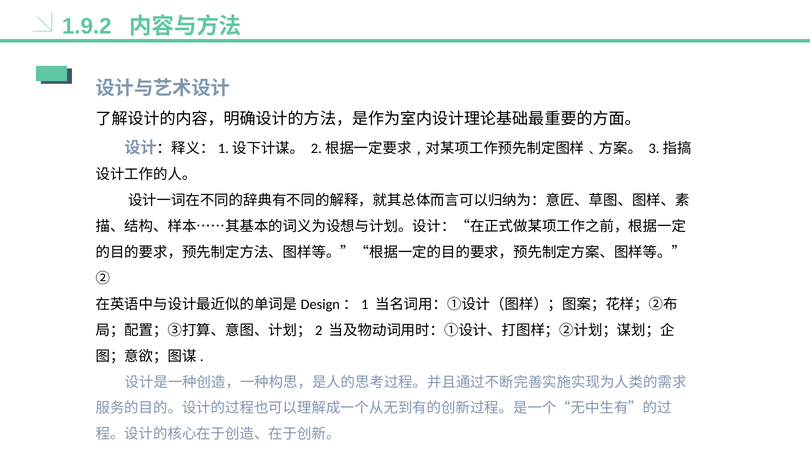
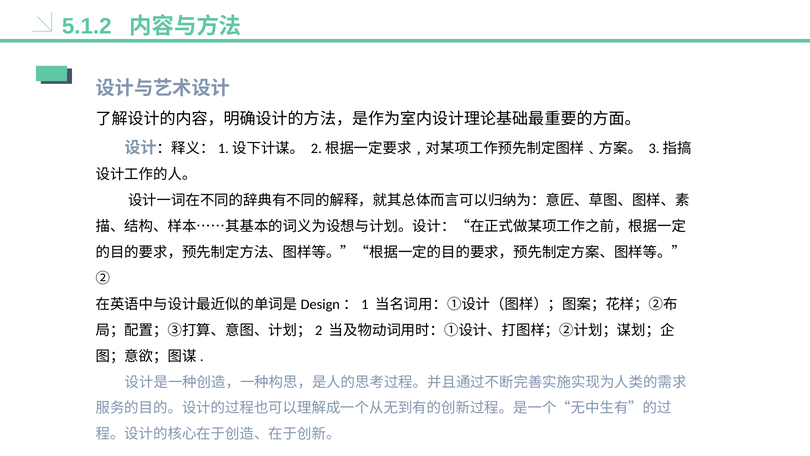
1.9.2: 1.9.2 -> 5.1.2 (87, 27)
